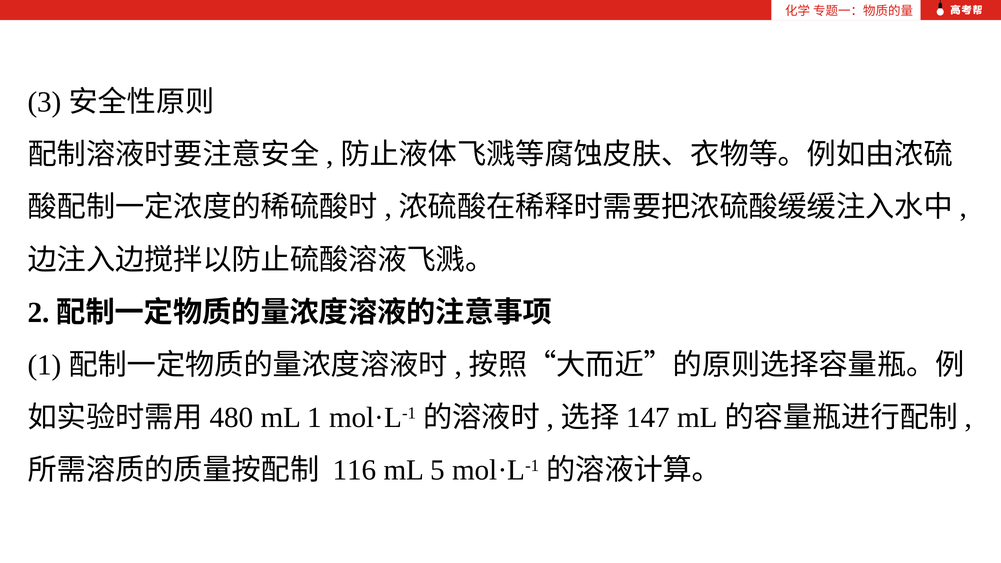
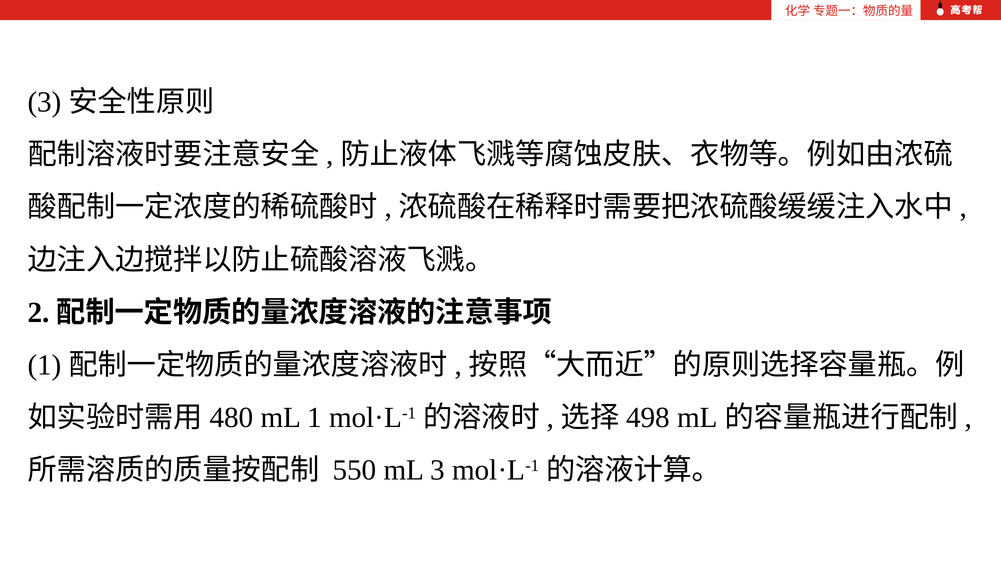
147: 147 -> 498 (648, 418)
116: 116 -> 550 (355, 470)
mL 5: 5 -> 3 (438, 470)
